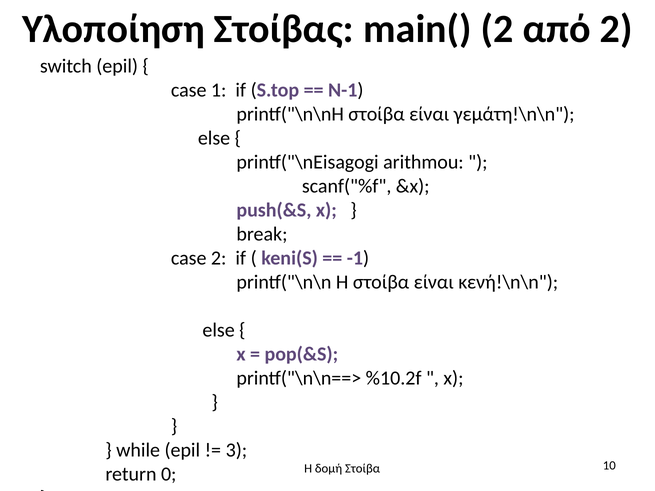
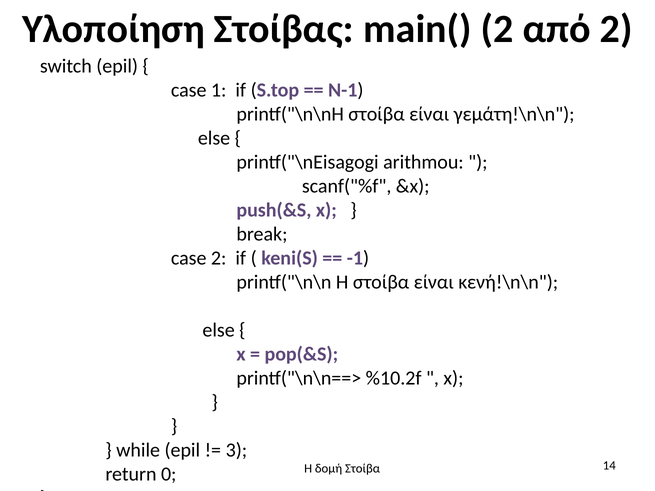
10: 10 -> 14 (609, 466)
